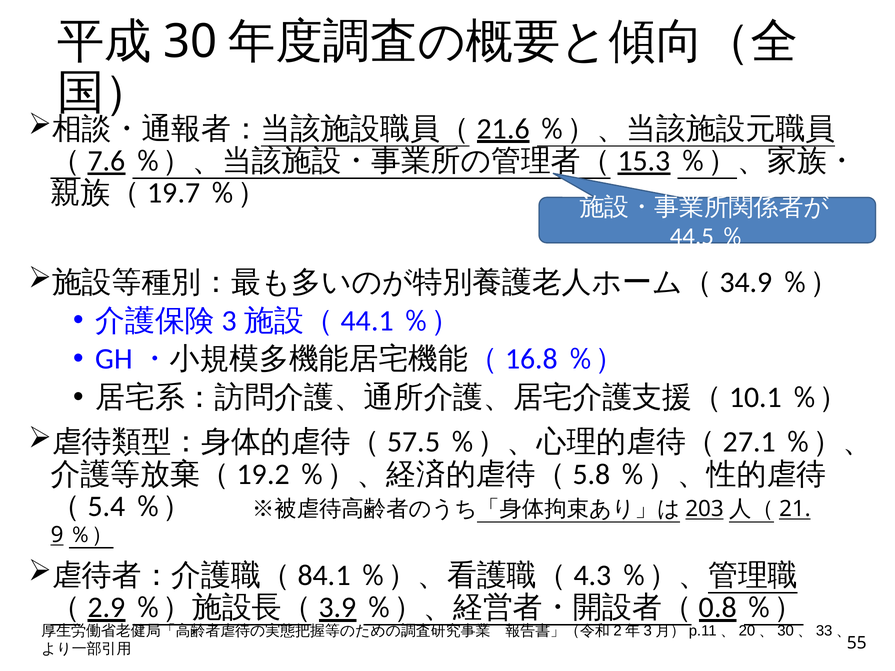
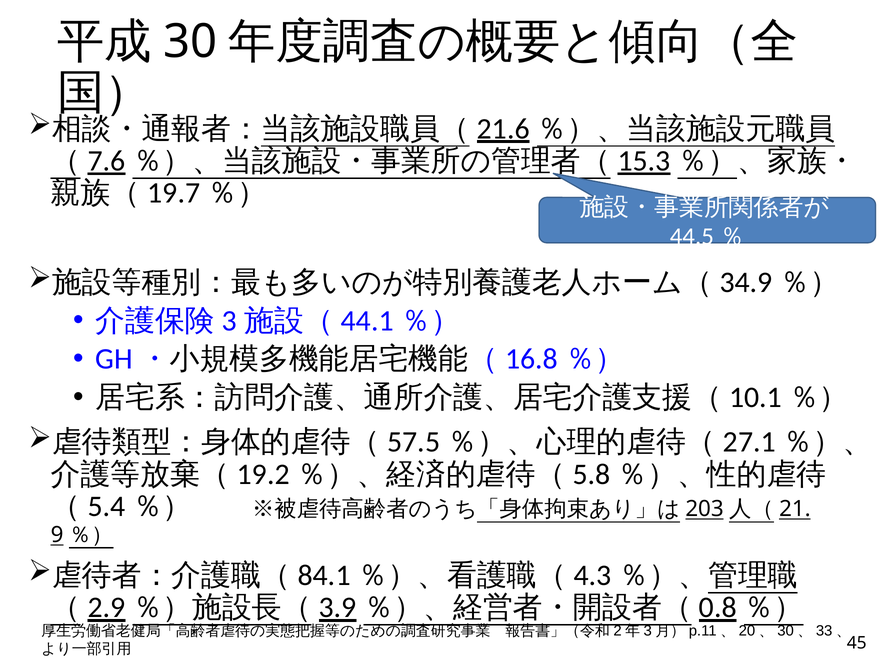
55: 55 -> 45 (857, 643)
